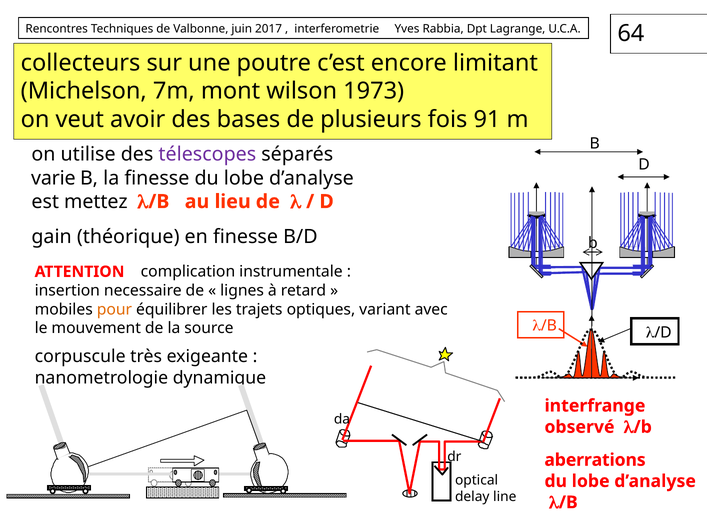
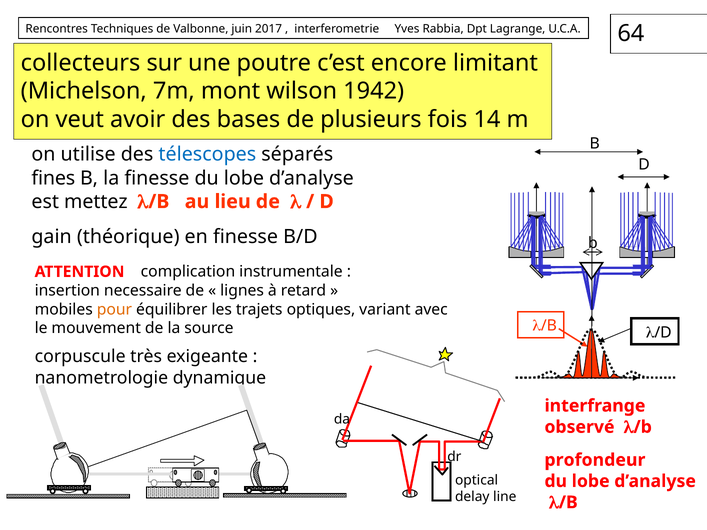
1973: 1973 -> 1942 (374, 91)
91: 91 -> 14 (487, 119)
télescopes colour: purple -> blue (207, 155)
varie: varie -> fines (53, 178)
aberrations: aberrations -> profondeur (595, 460)
